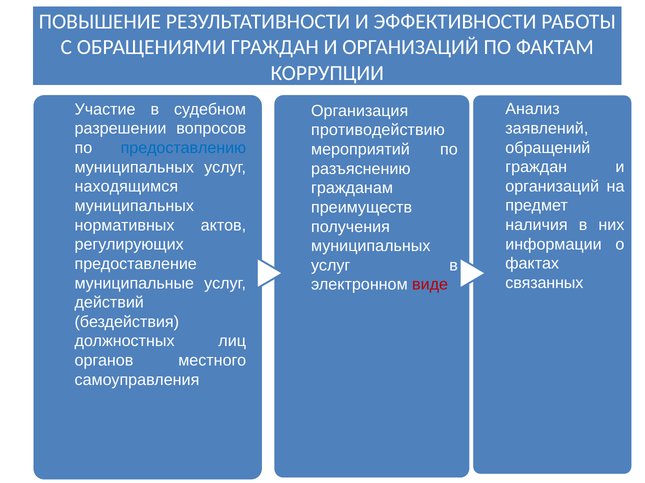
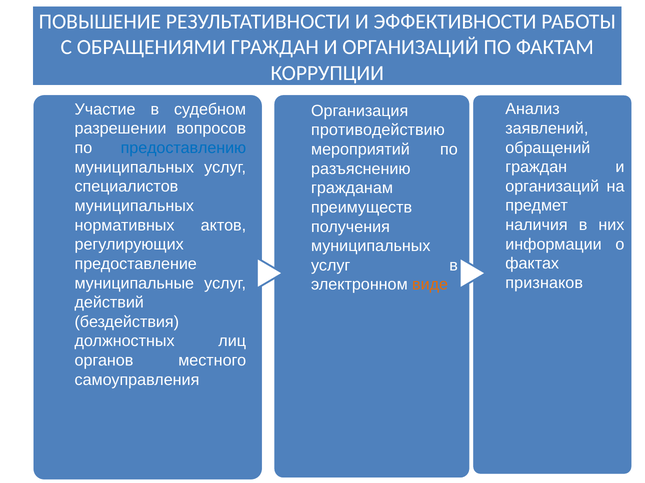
находящимся: находящимся -> специалистов (126, 187)
связанных: связанных -> признаков (544, 283)
виде colour: red -> orange (430, 285)
